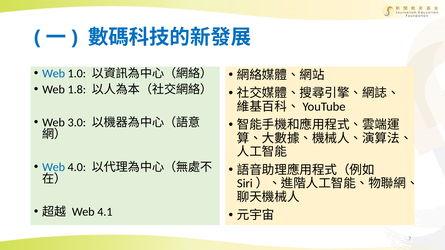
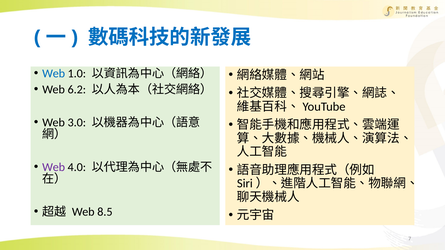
1.8: 1.8 -> 6.2 (77, 90)
Web colour: blue -> purple (54, 167)
4.1: 4.1 -> 8.5 (105, 212)
